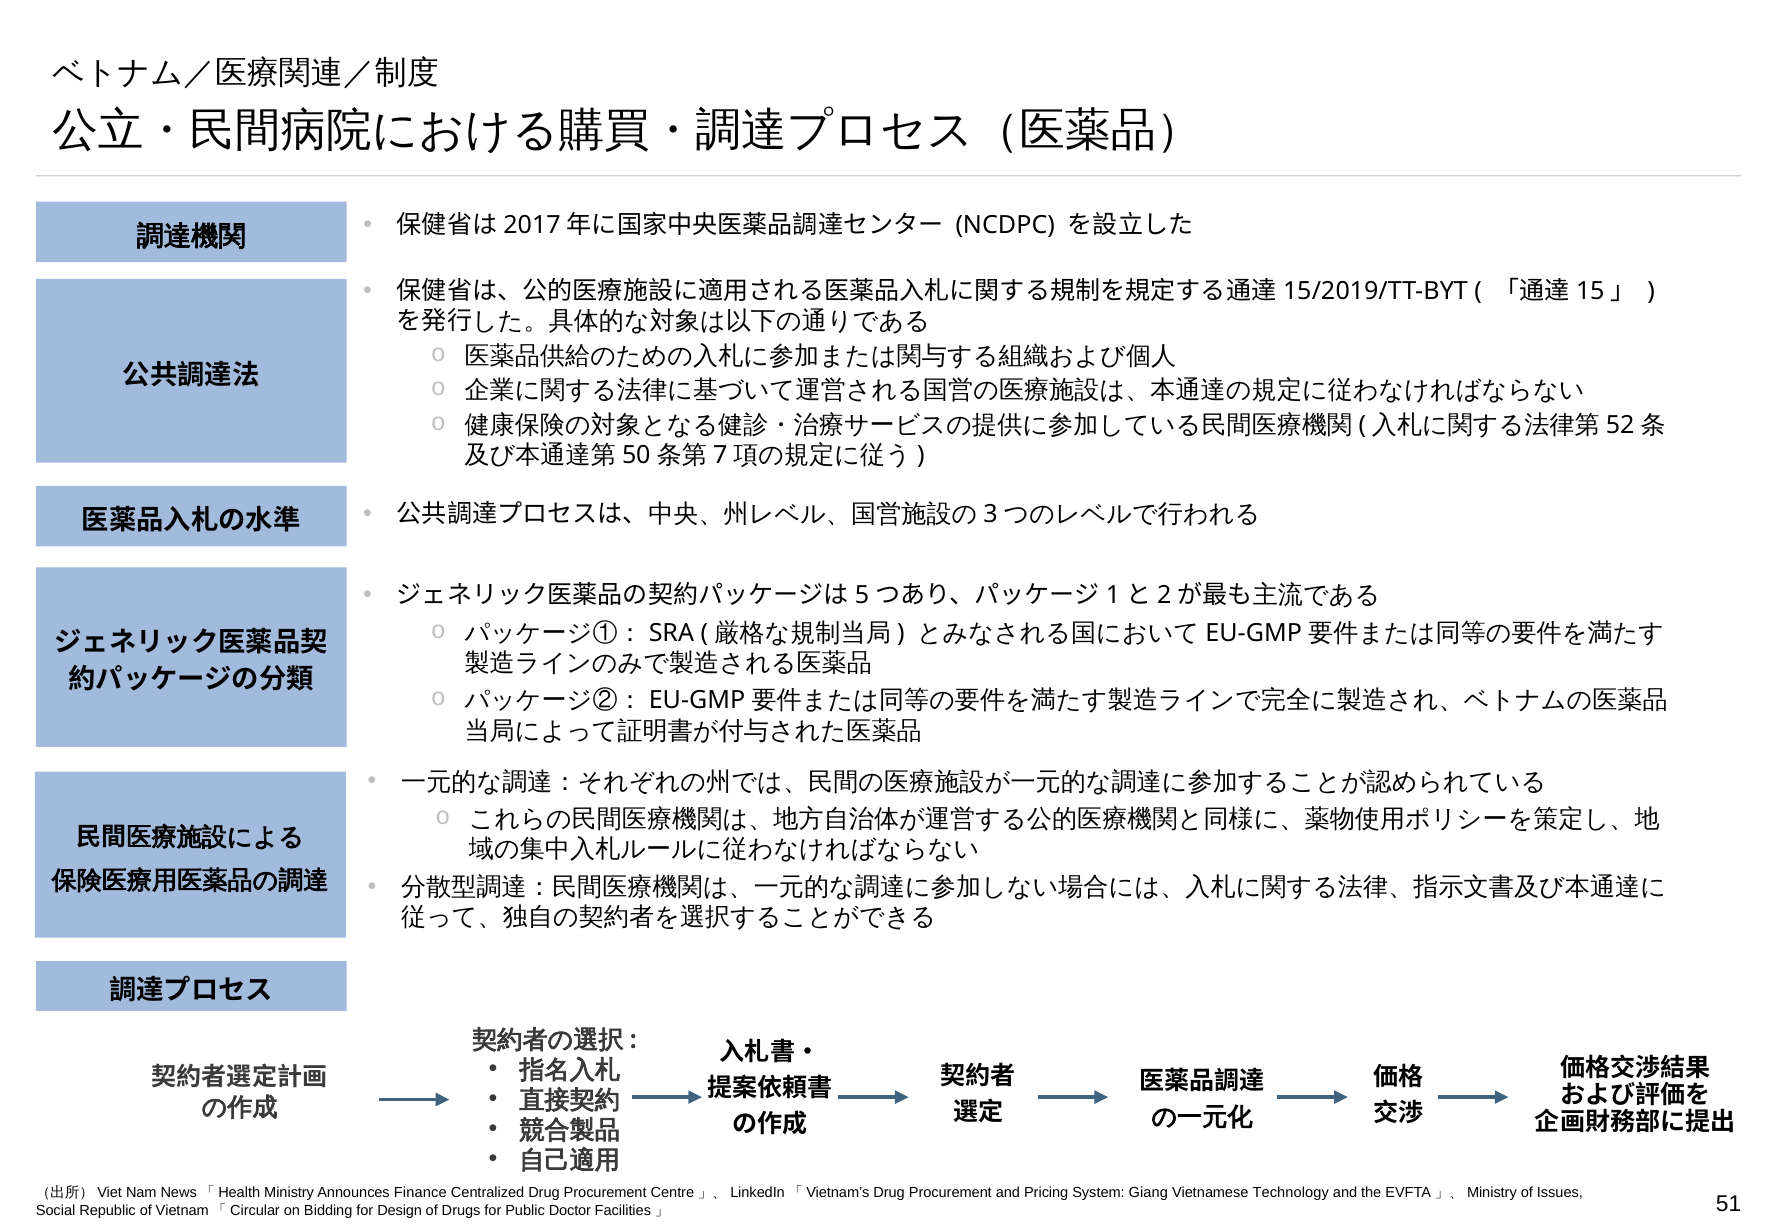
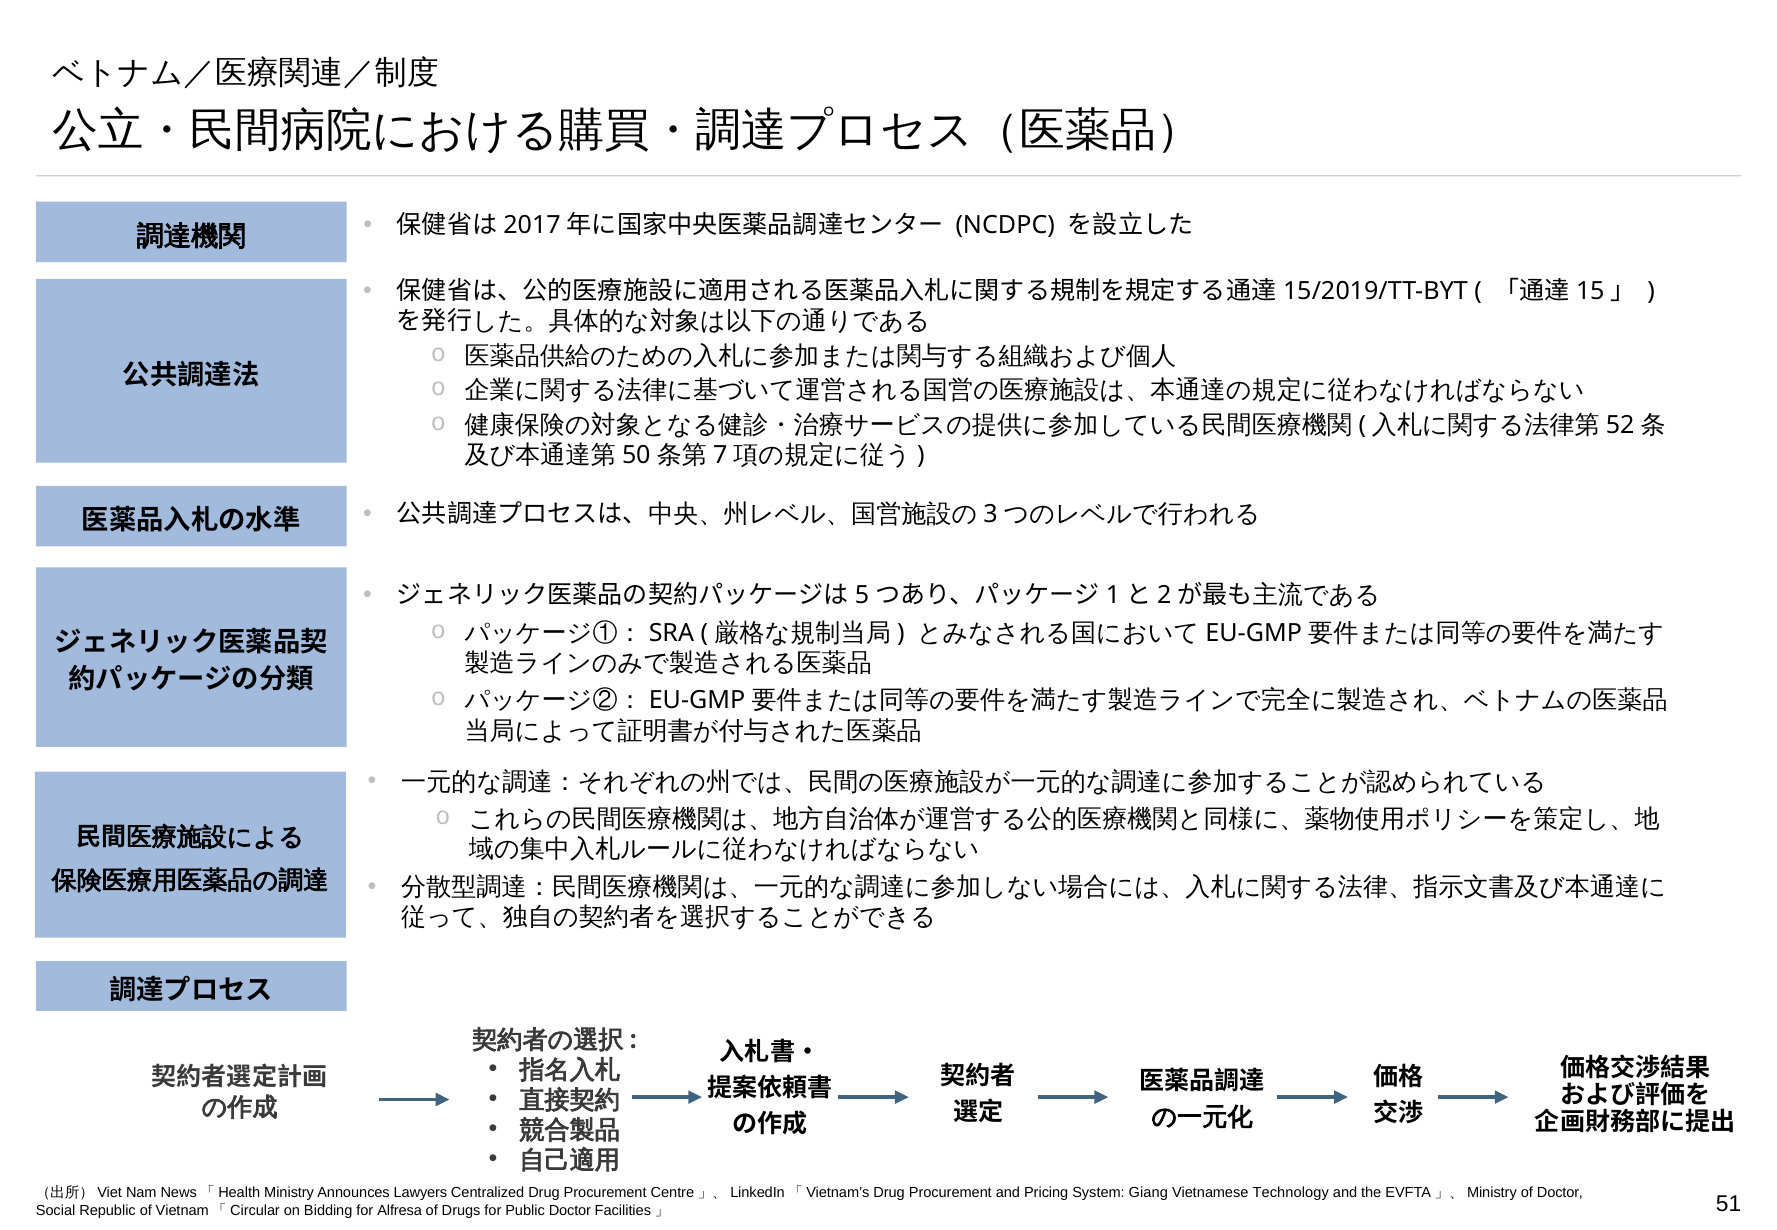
Finance: Finance -> Lawyers (420, 1193)
of Issues: Issues -> Doctor (1560, 1193)
Design: Design -> Alfresa (400, 1211)
